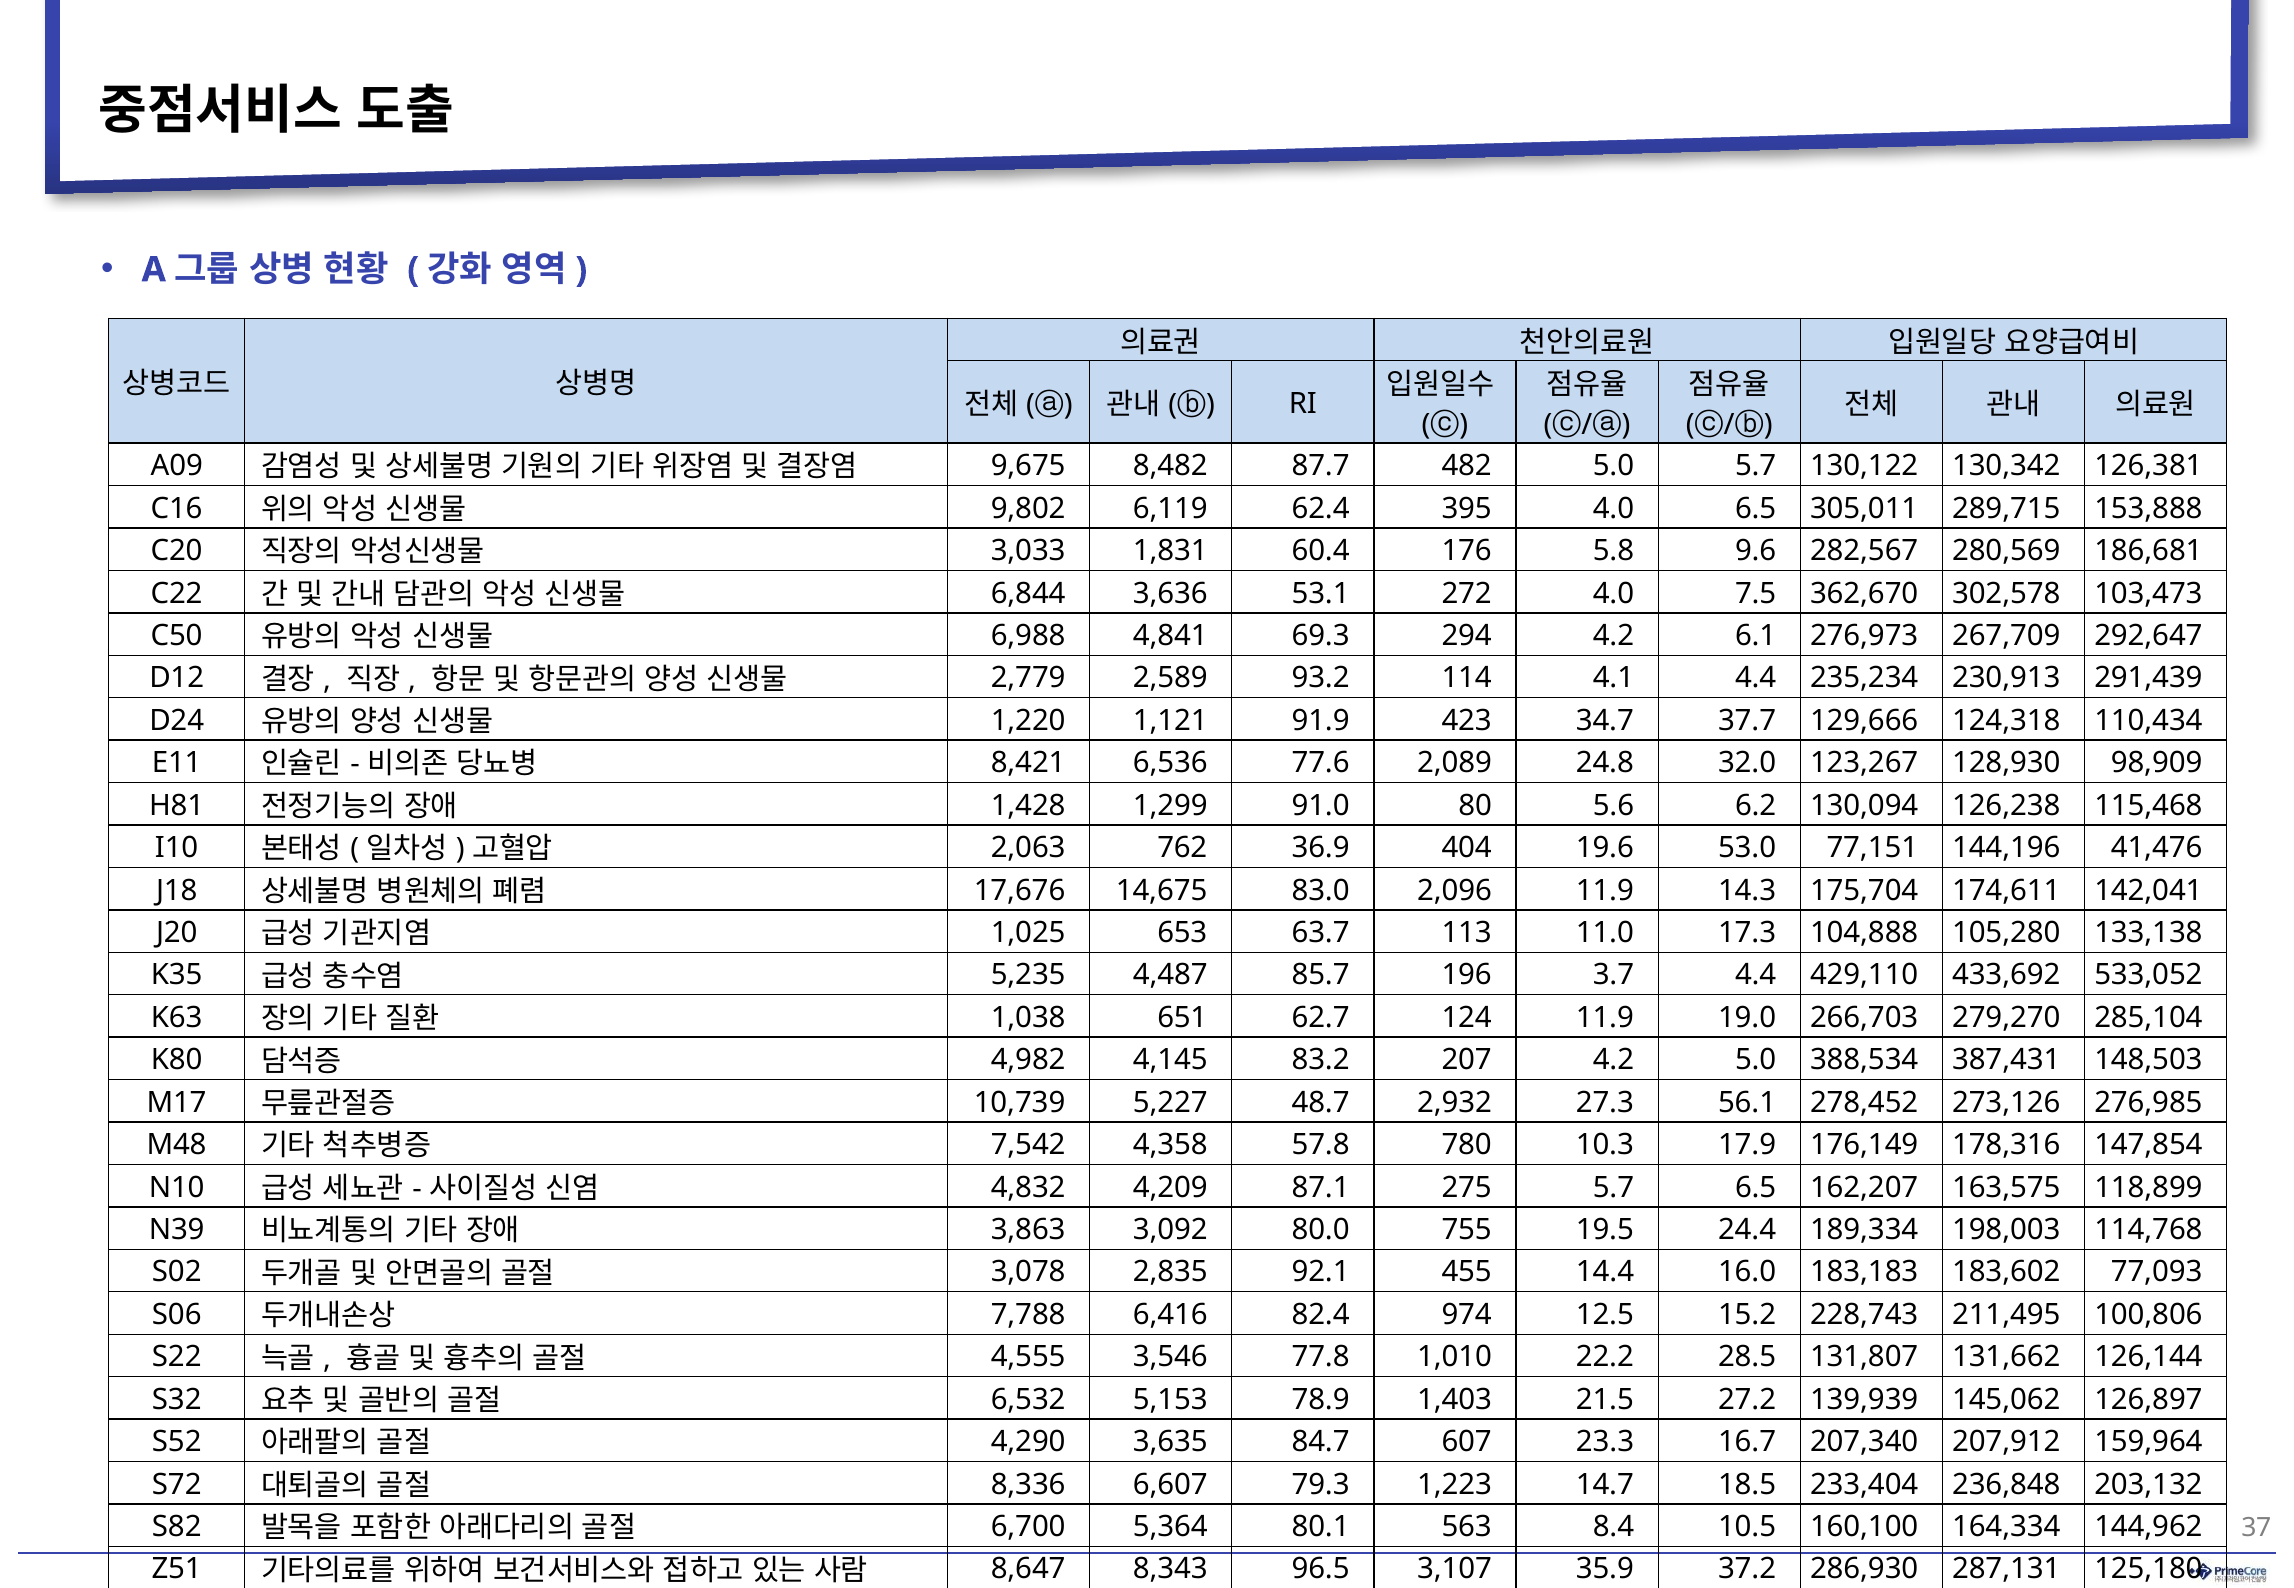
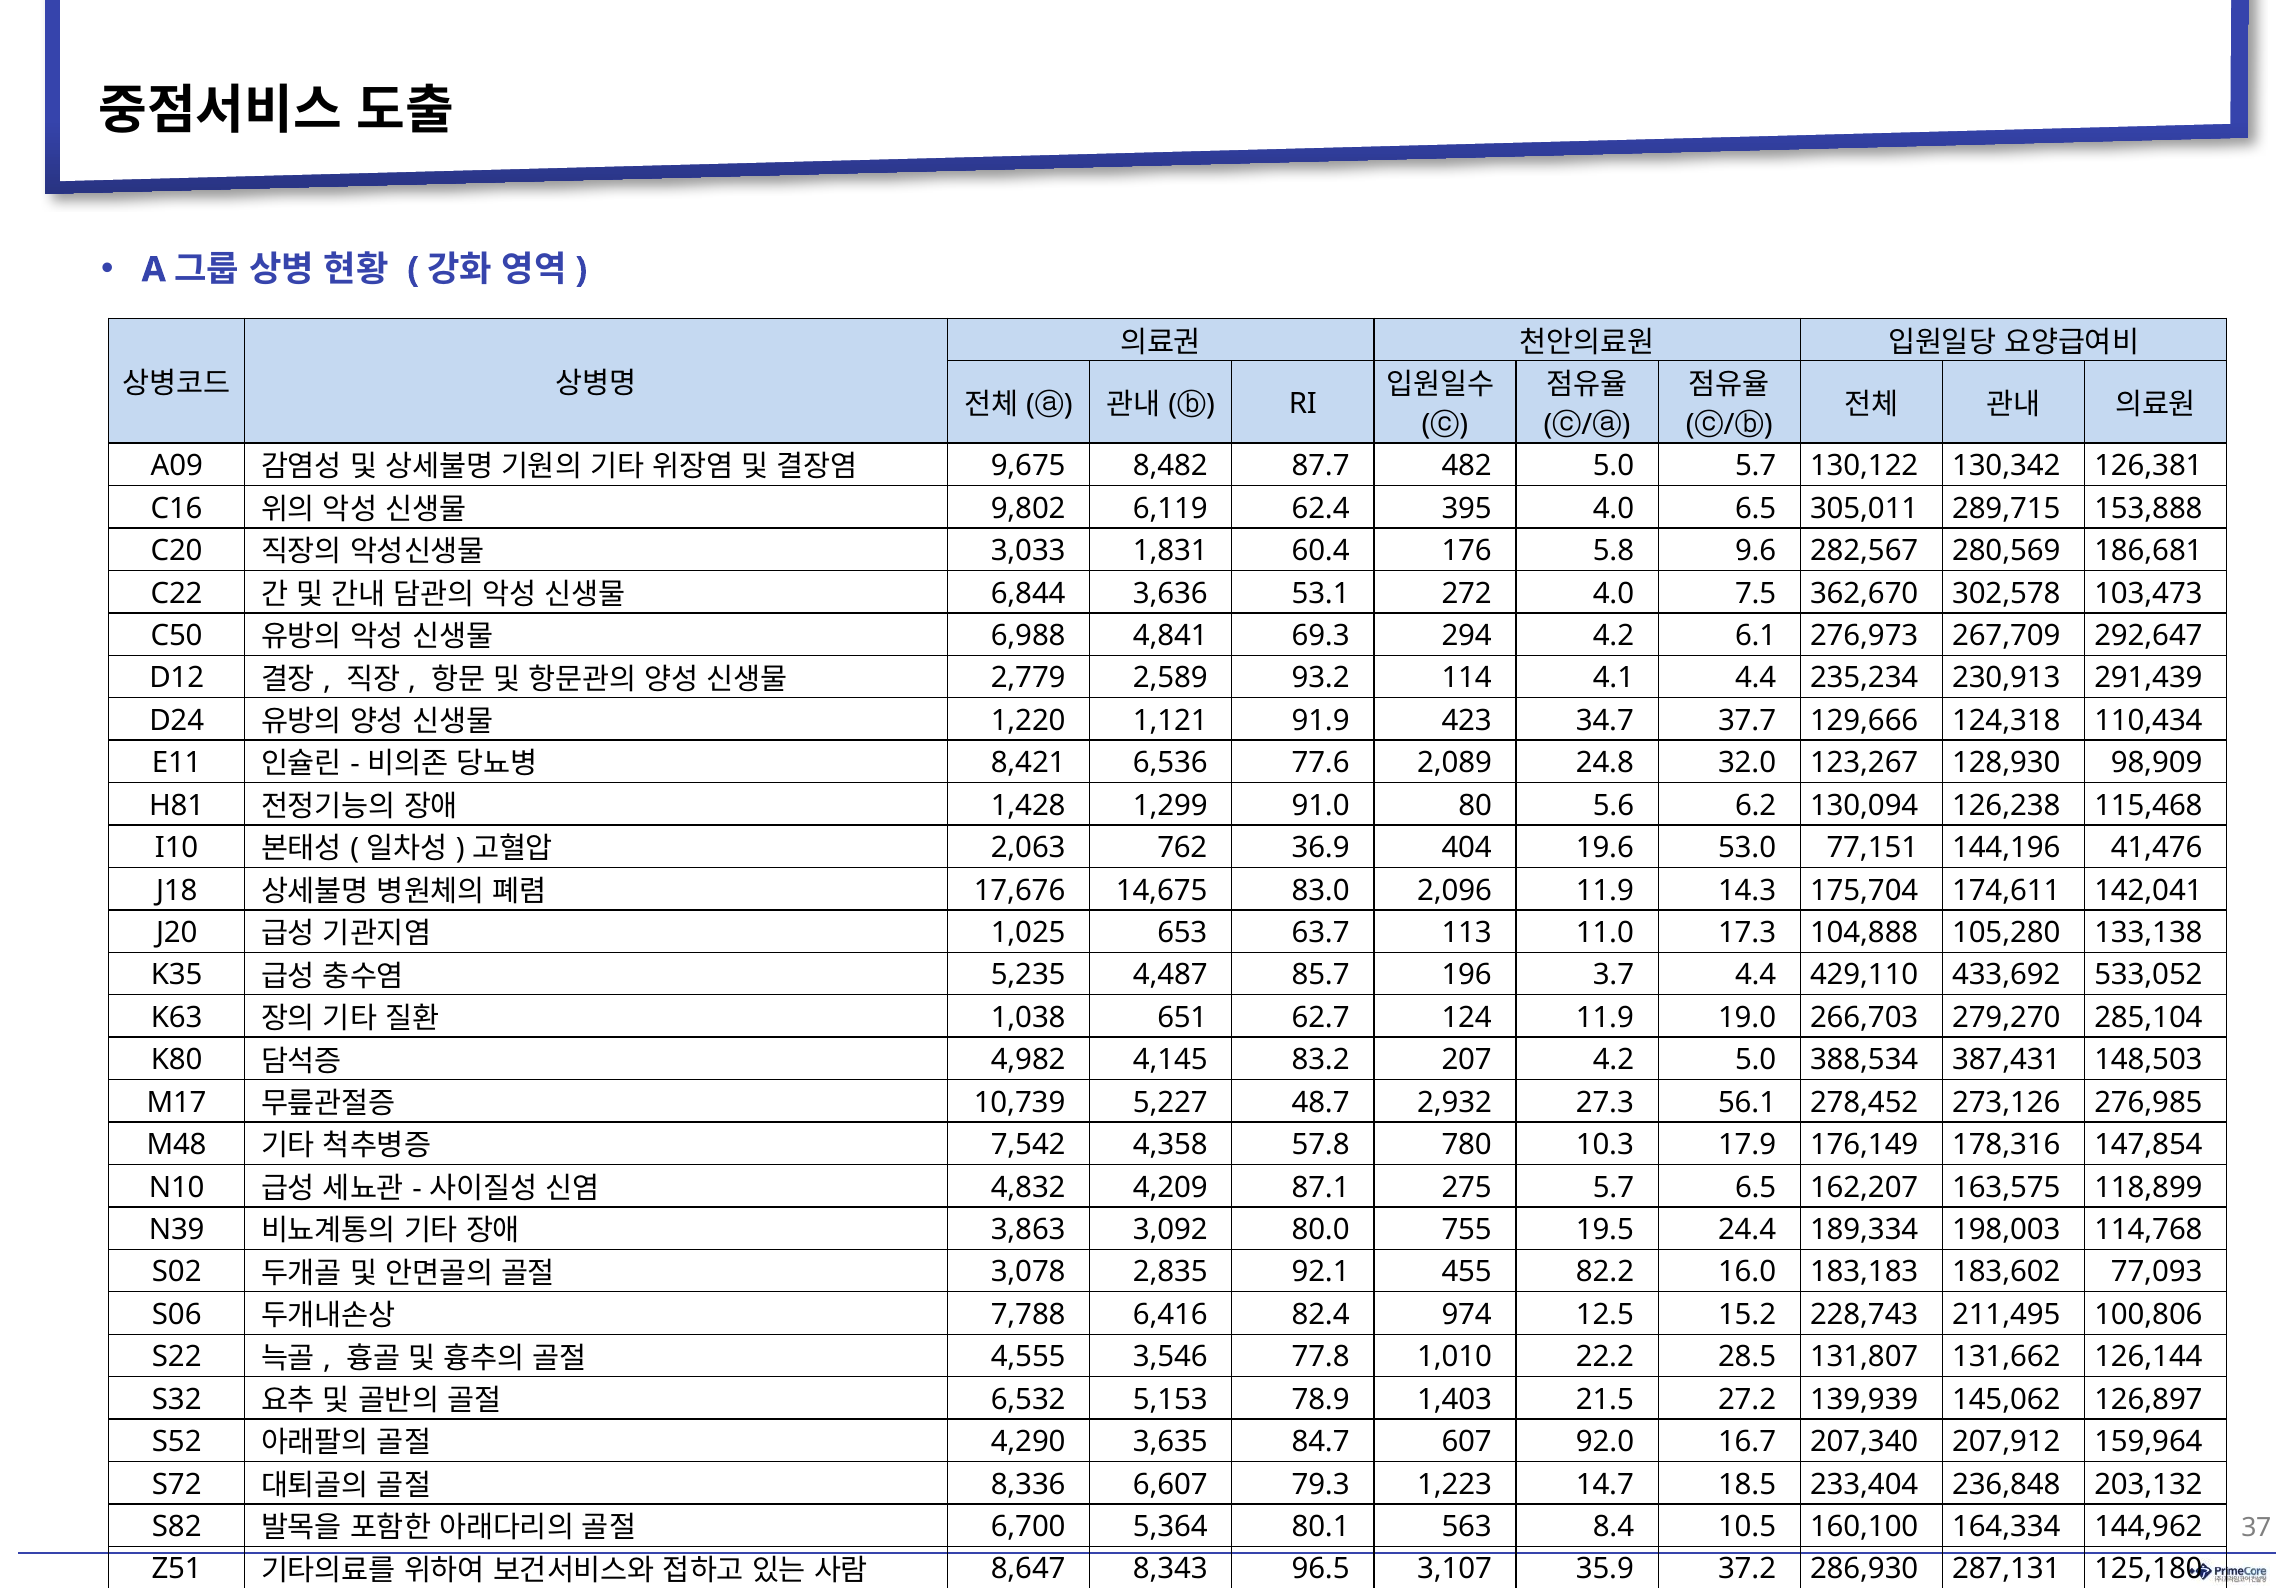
14.4: 14.4 -> 82.2 (1605, 1272)
23.3: 23.3 -> 92.0 (1605, 1442)
